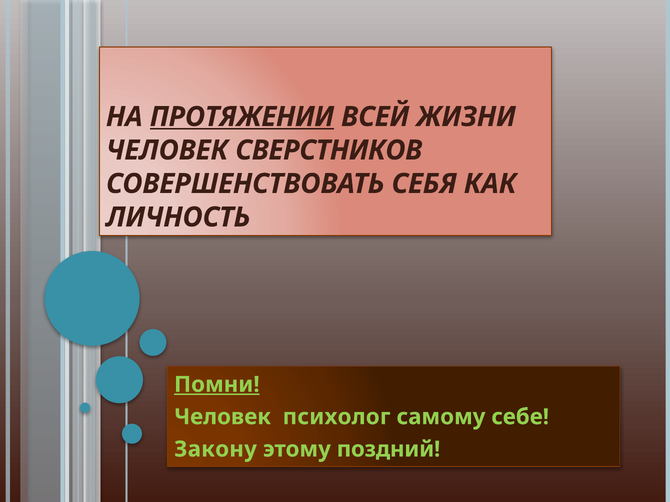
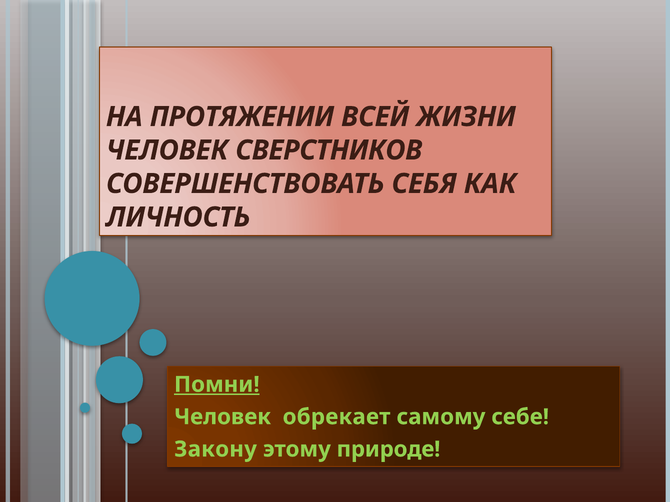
ПРОТЯЖЕНИИ underline: present -> none (242, 117)
психолог: психолог -> обрекает (337, 417)
поздний: поздний -> природе (388, 450)
